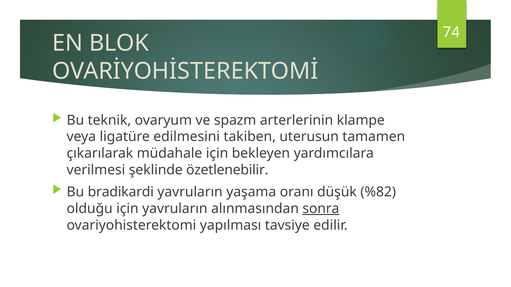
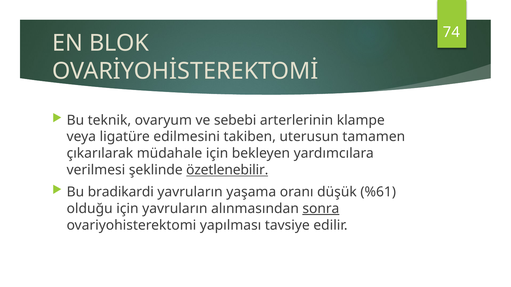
spazm: spazm -> sebebi (235, 120)
özetlenebilir underline: none -> present (227, 170)
%82: %82 -> %61 (378, 192)
